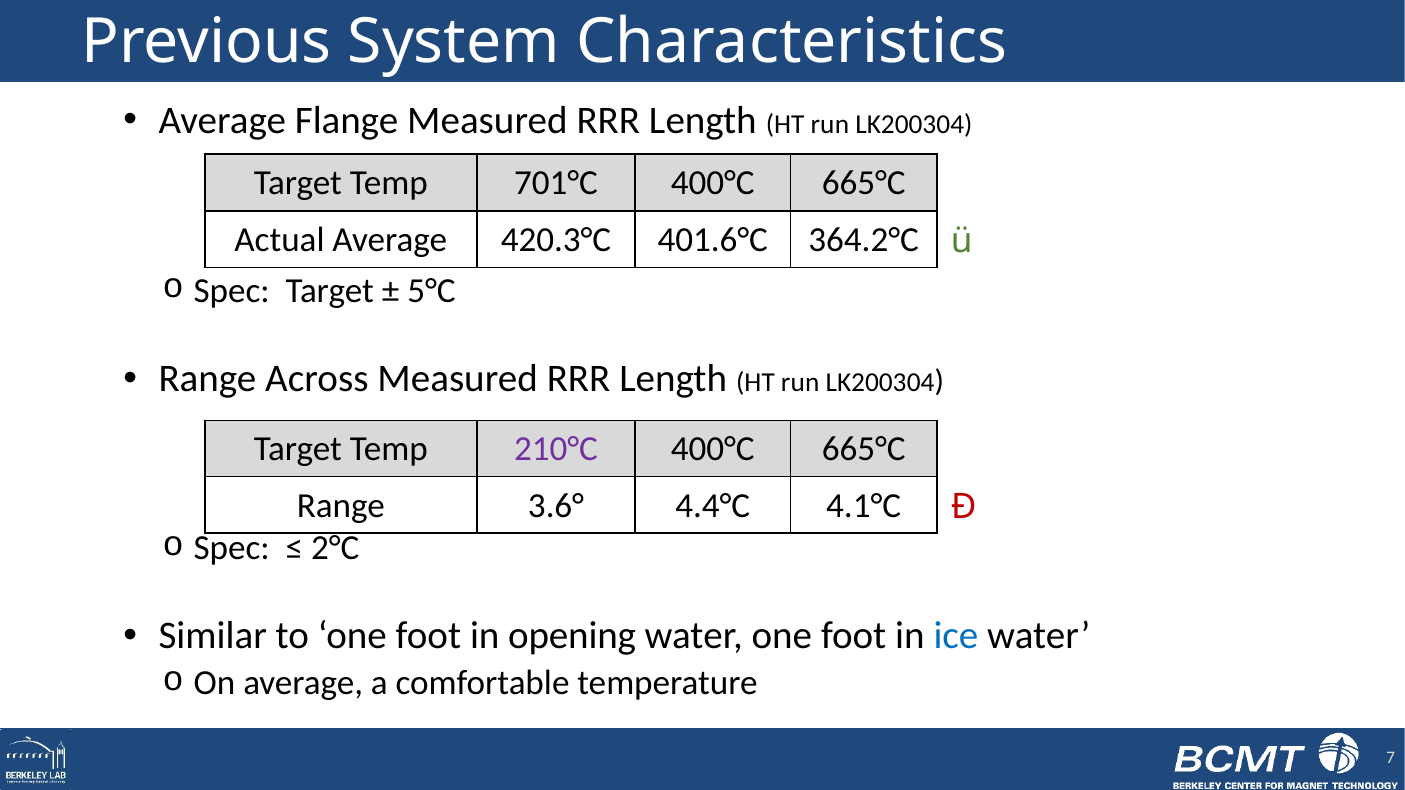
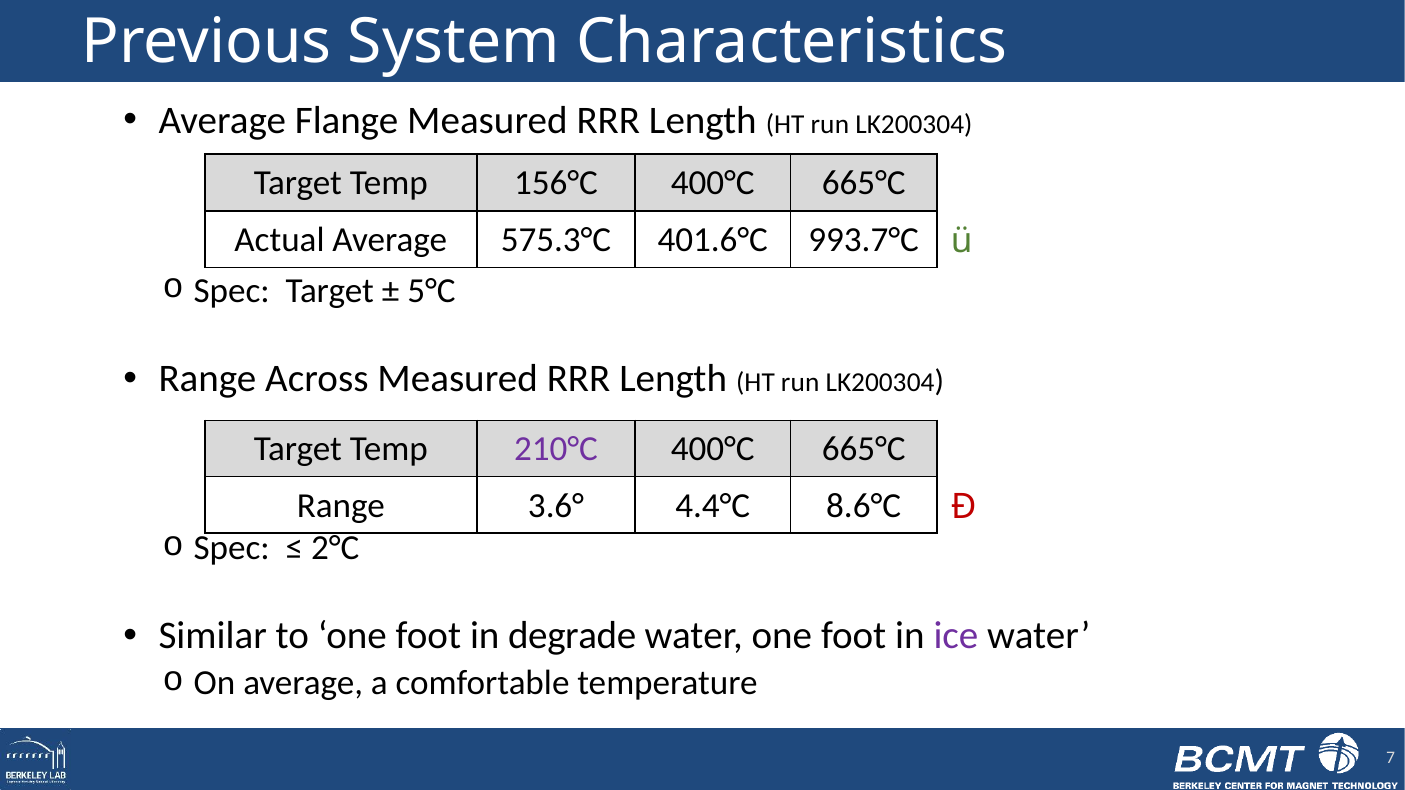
701°C: 701°C -> 156°C (556, 183)
420.3°C: 420.3°C -> 575.3°C (556, 240)
364.2°C: 364.2°C -> 993.7°C (864, 240)
4.1°C: 4.1°C -> 8.6°C (864, 506)
opening: opening -> degrade (572, 636)
ice colour: blue -> purple (956, 636)
